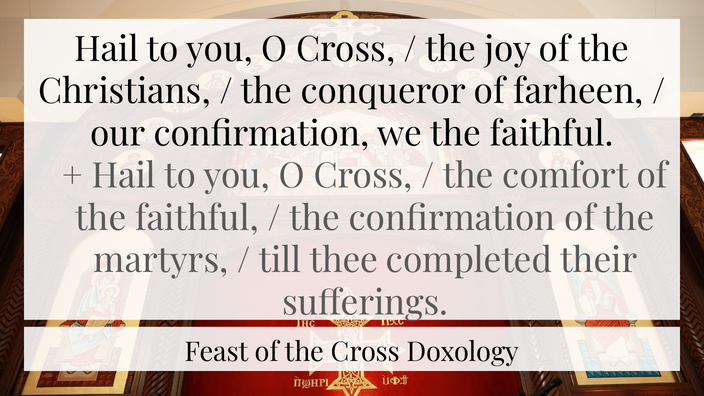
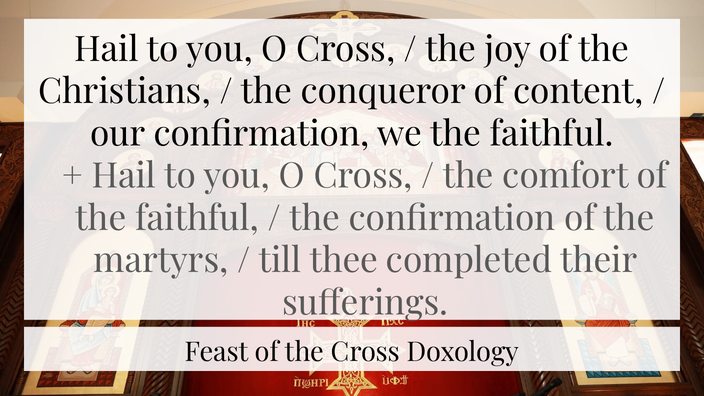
farheen: farheen -> content (578, 92)
